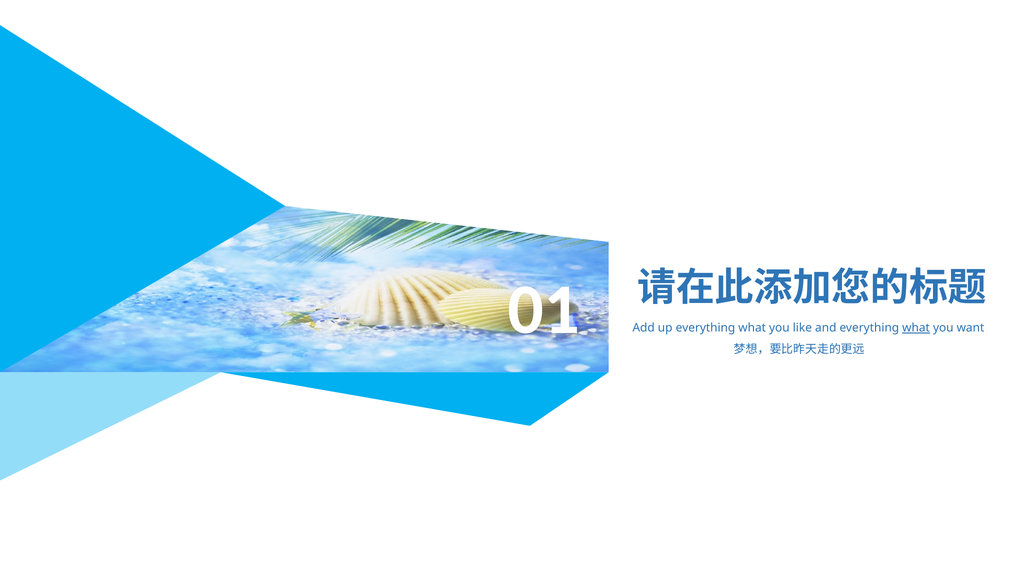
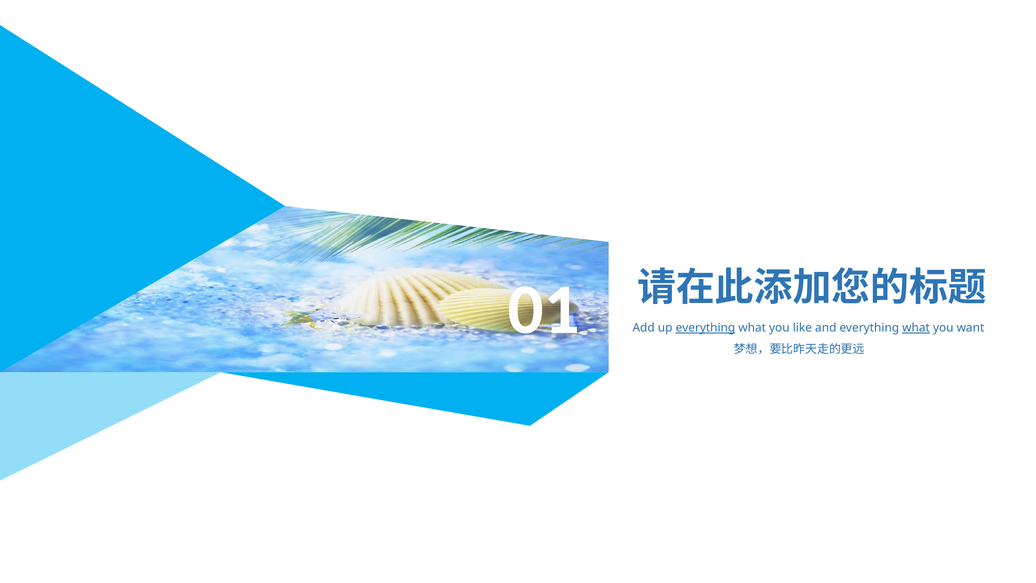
everything underline: none -> present (705, 328)
